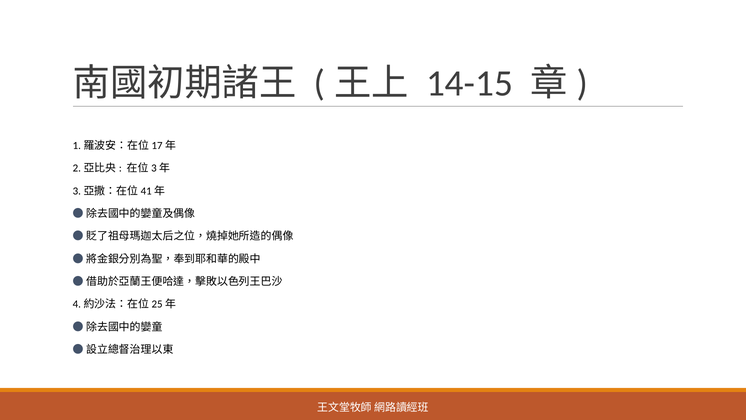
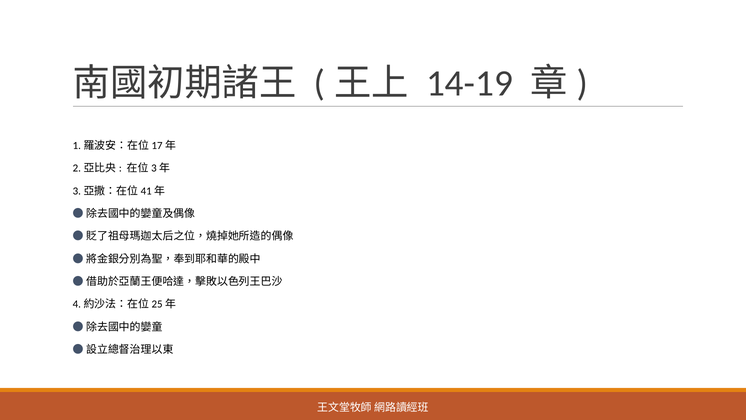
14-15: 14-15 -> 14-19 (469, 84)
